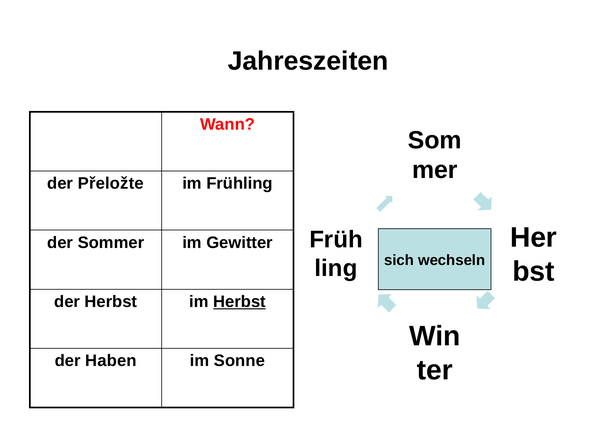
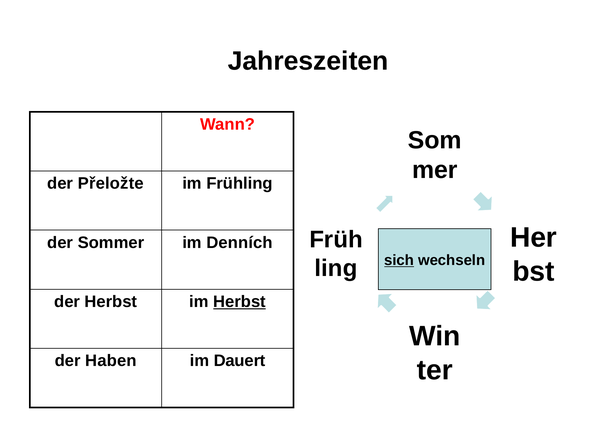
Gewitter: Gewitter -> Denních (239, 242)
sich underline: none -> present (399, 260)
Sonne: Sonne -> Dauert (240, 361)
